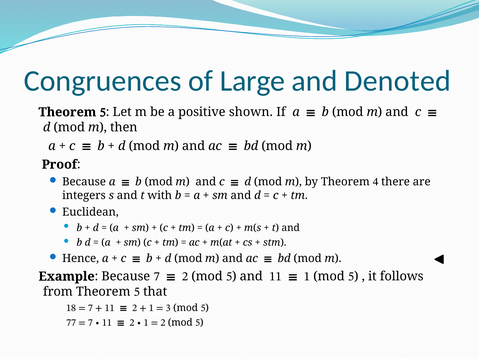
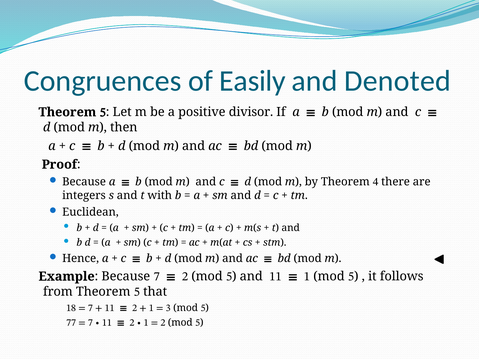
Large: Large -> Easily (253, 81)
shown: shown -> divisor (251, 112)
